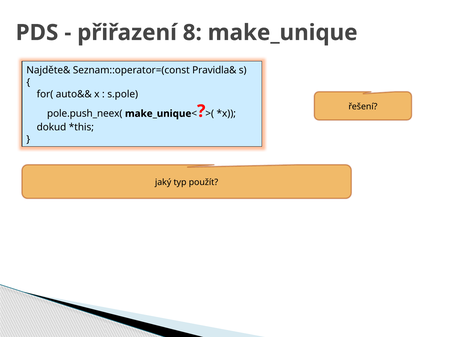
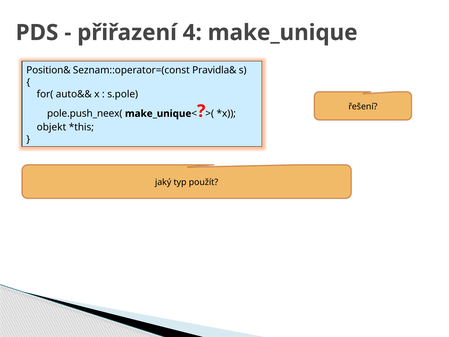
8: 8 -> 4 (192, 33)
Najděte&: Najděte& -> Position& (48, 70)
dokud: dokud -> objekt (51, 127)
